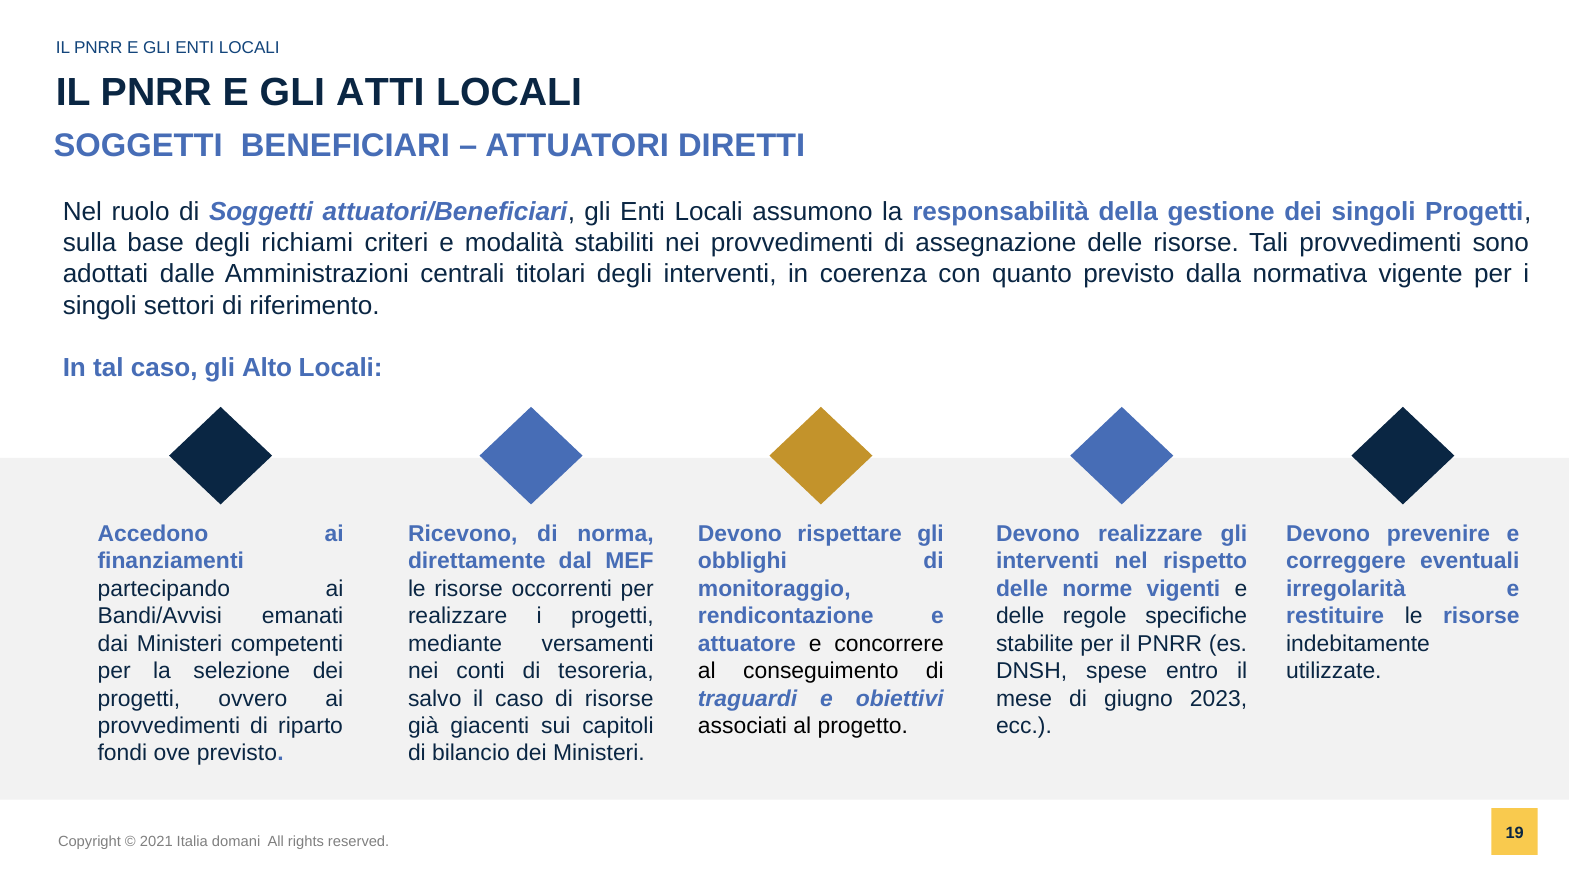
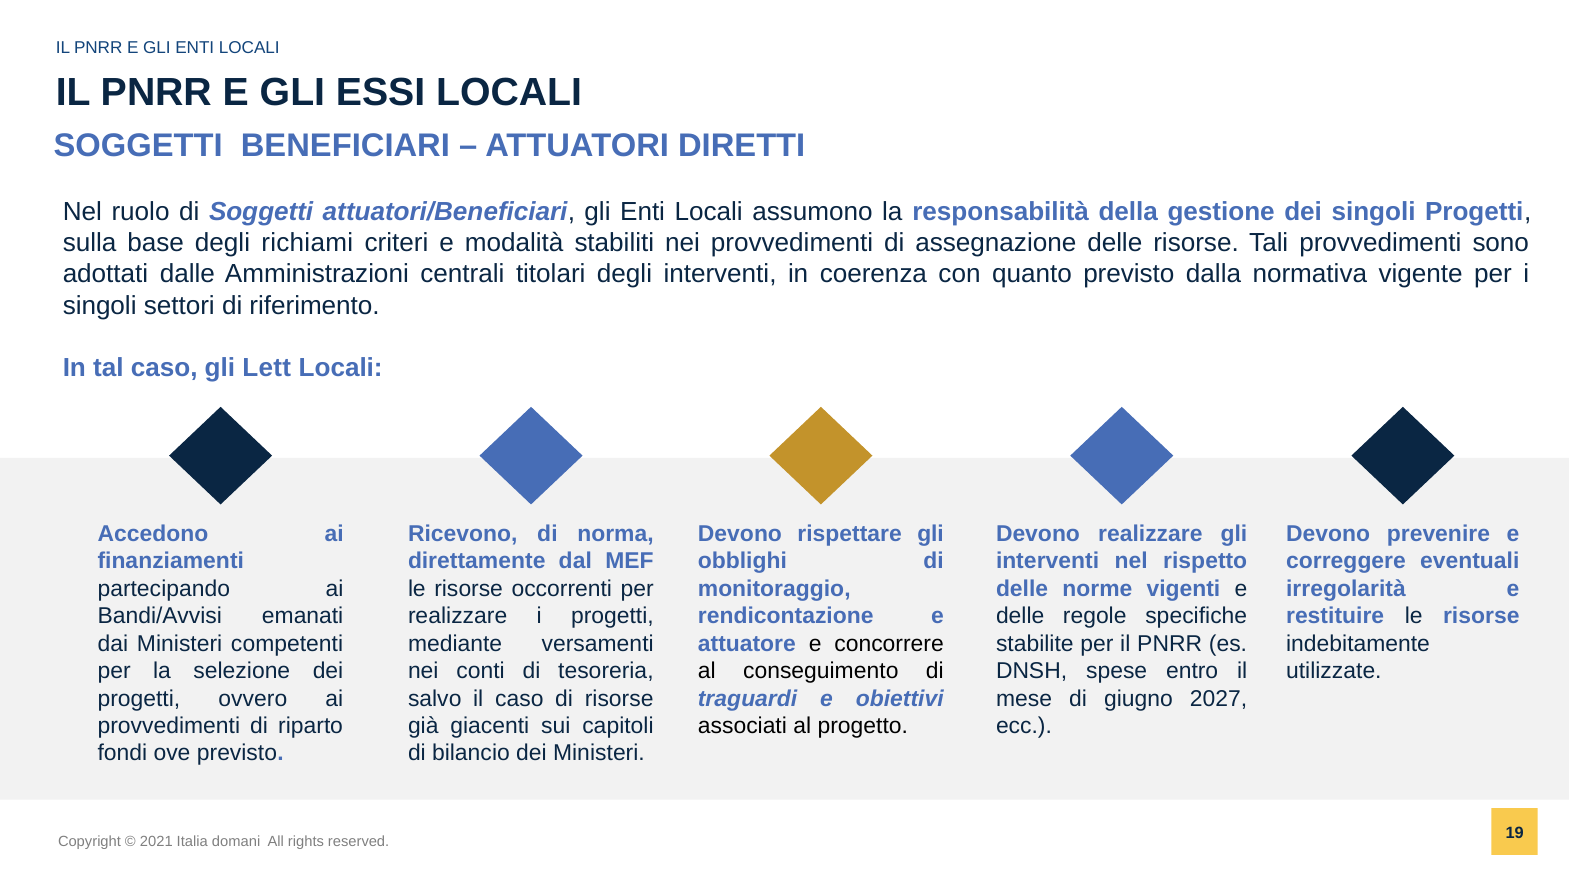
ATTI: ATTI -> ESSI (381, 93)
Alto: Alto -> Lett (267, 368)
2023: 2023 -> 2027 (1219, 699)
